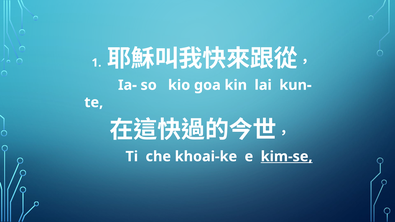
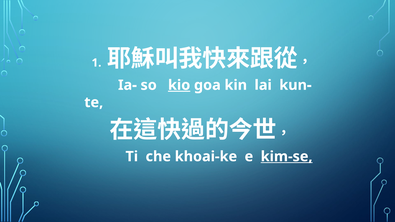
kio underline: none -> present (179, 85)
